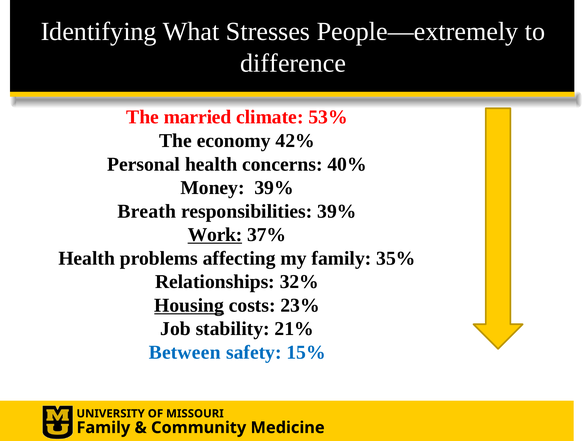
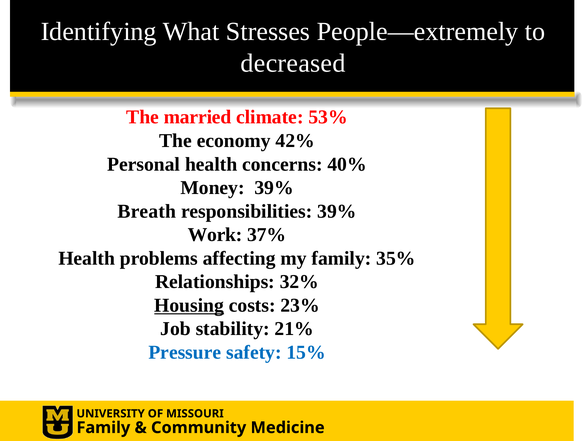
difference: difference -> decreased (293, 63)
Work underline: present -> none (215, 235)
Between: Between -> Pressure (185, 352)
